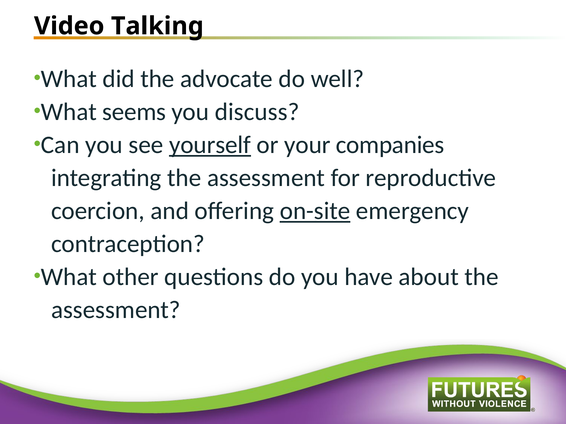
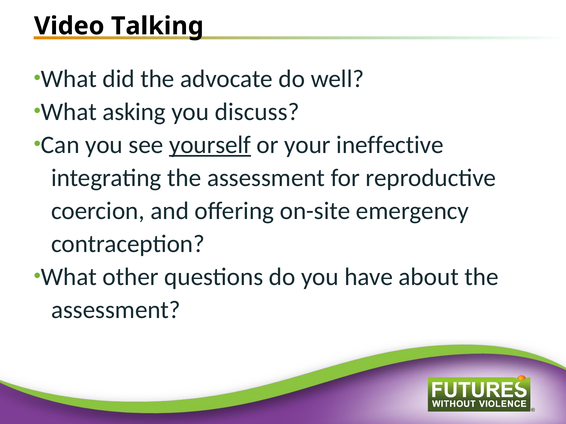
seems: seems -> asking (134, 112)
companies: companies -> ineffective (390, 145)
on-site underline: present -> none (315, 211)
